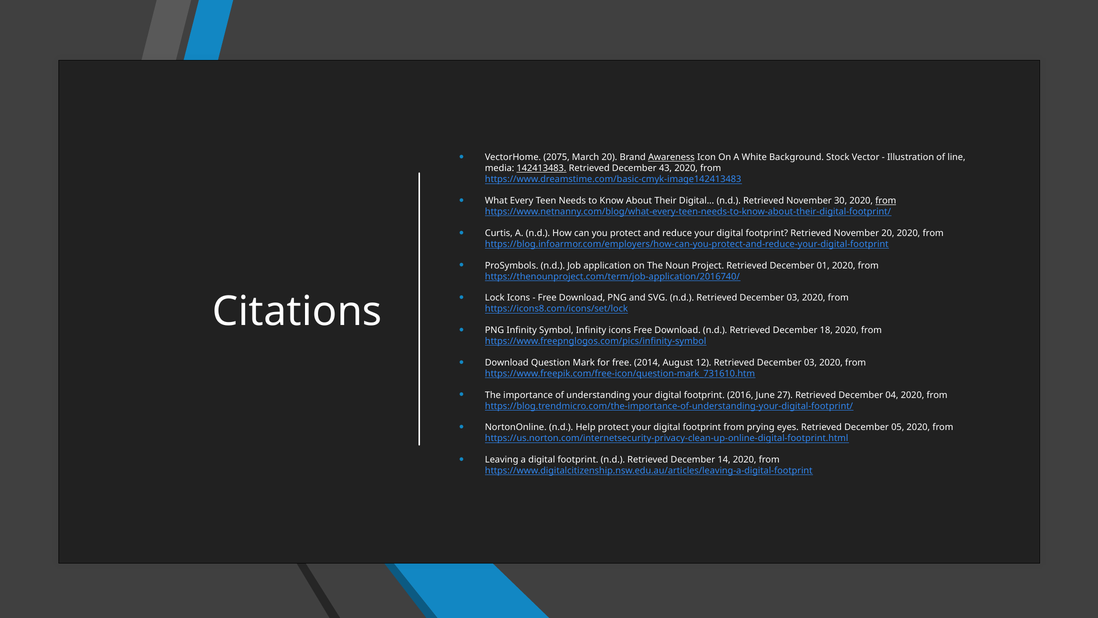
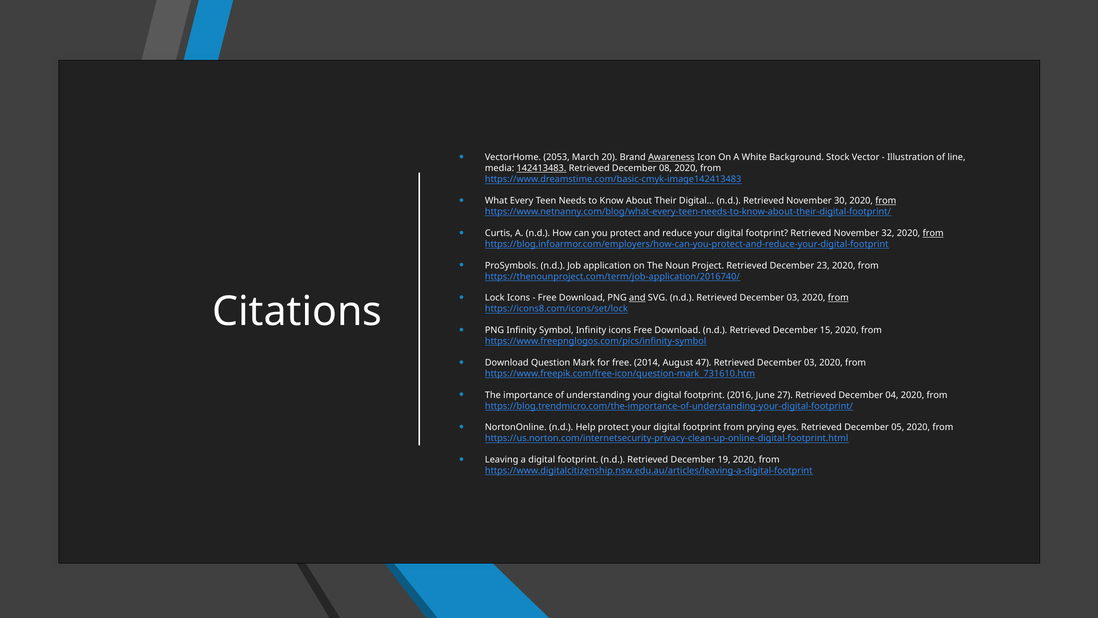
2075: 2075 -> 2053 (557, 157)
43: 43 -> 08 (666, 168)
November 20: 20 -> 32 (888, 233)
from underline: none -> present (933, 233)
01: 01 -> 23 (823, 265)
and underline: none -> present (637, 298)
from underline: none -> present (838, 298)
18: 18 -> 15 (826, 330)
12: 12 -> 47 (704, 362)
14: 14 -> 19 (724, 459)
